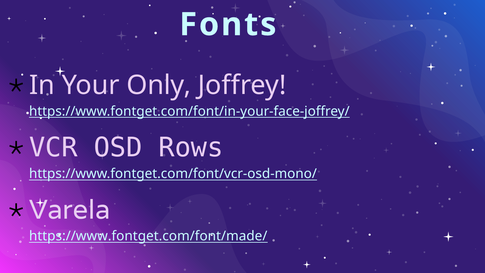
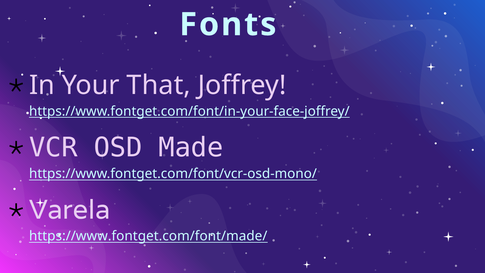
Only: Only -> That (159, 85)
Rows: Rows -> Made (191, 148)
